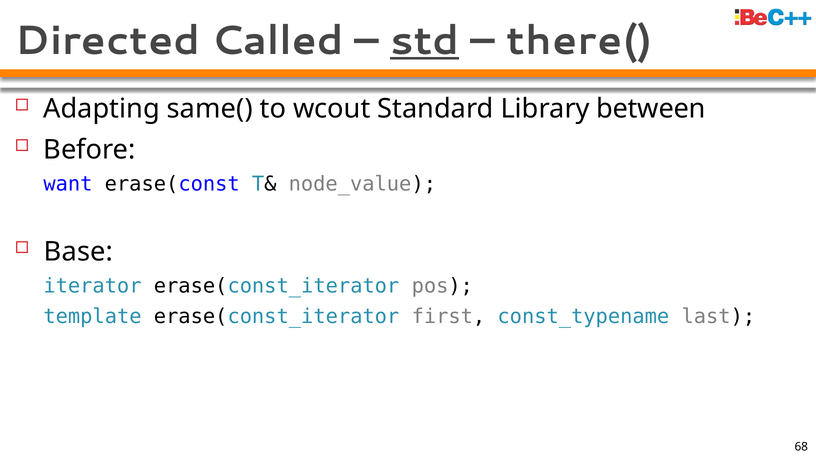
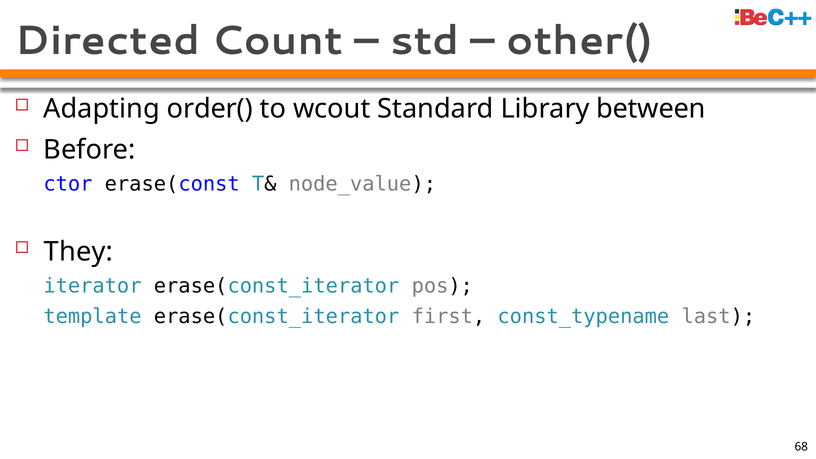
Called: Called -> Count (277, 41)
std underline: present -> none (425, 41)
there(: there( -> other( (579, 41)
same(: same( -> order( (210, 109)
want: want -> ctor (68, 184)
Base: Base -> They (78, 252)
